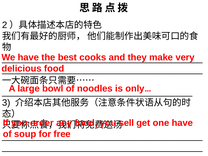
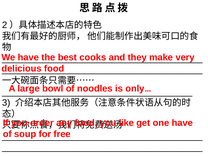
sell: sell -> like (126, 123)
